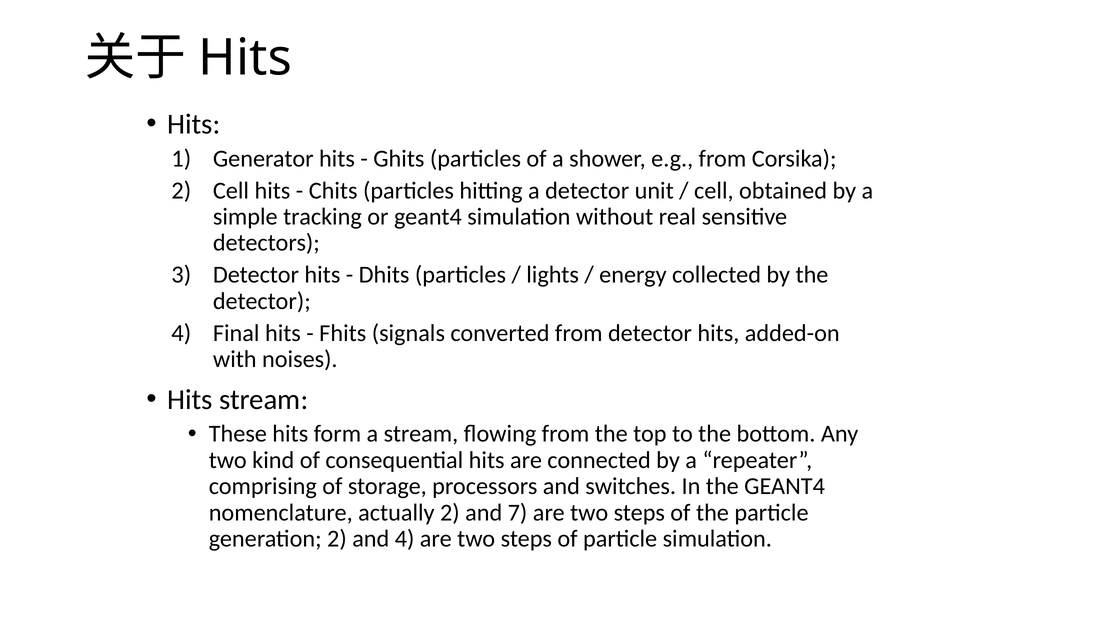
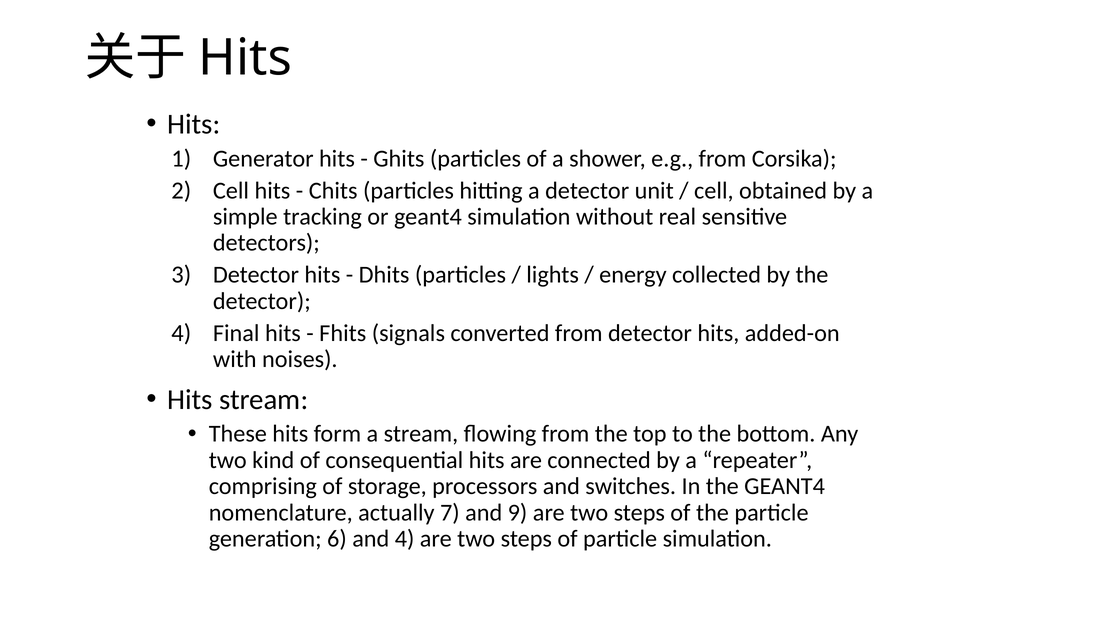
actually 2: 2 -> 7 (450, 512)
7: 7 -> 9 (518, 512)
generation 2: 2 -> 6 (337, 539)
